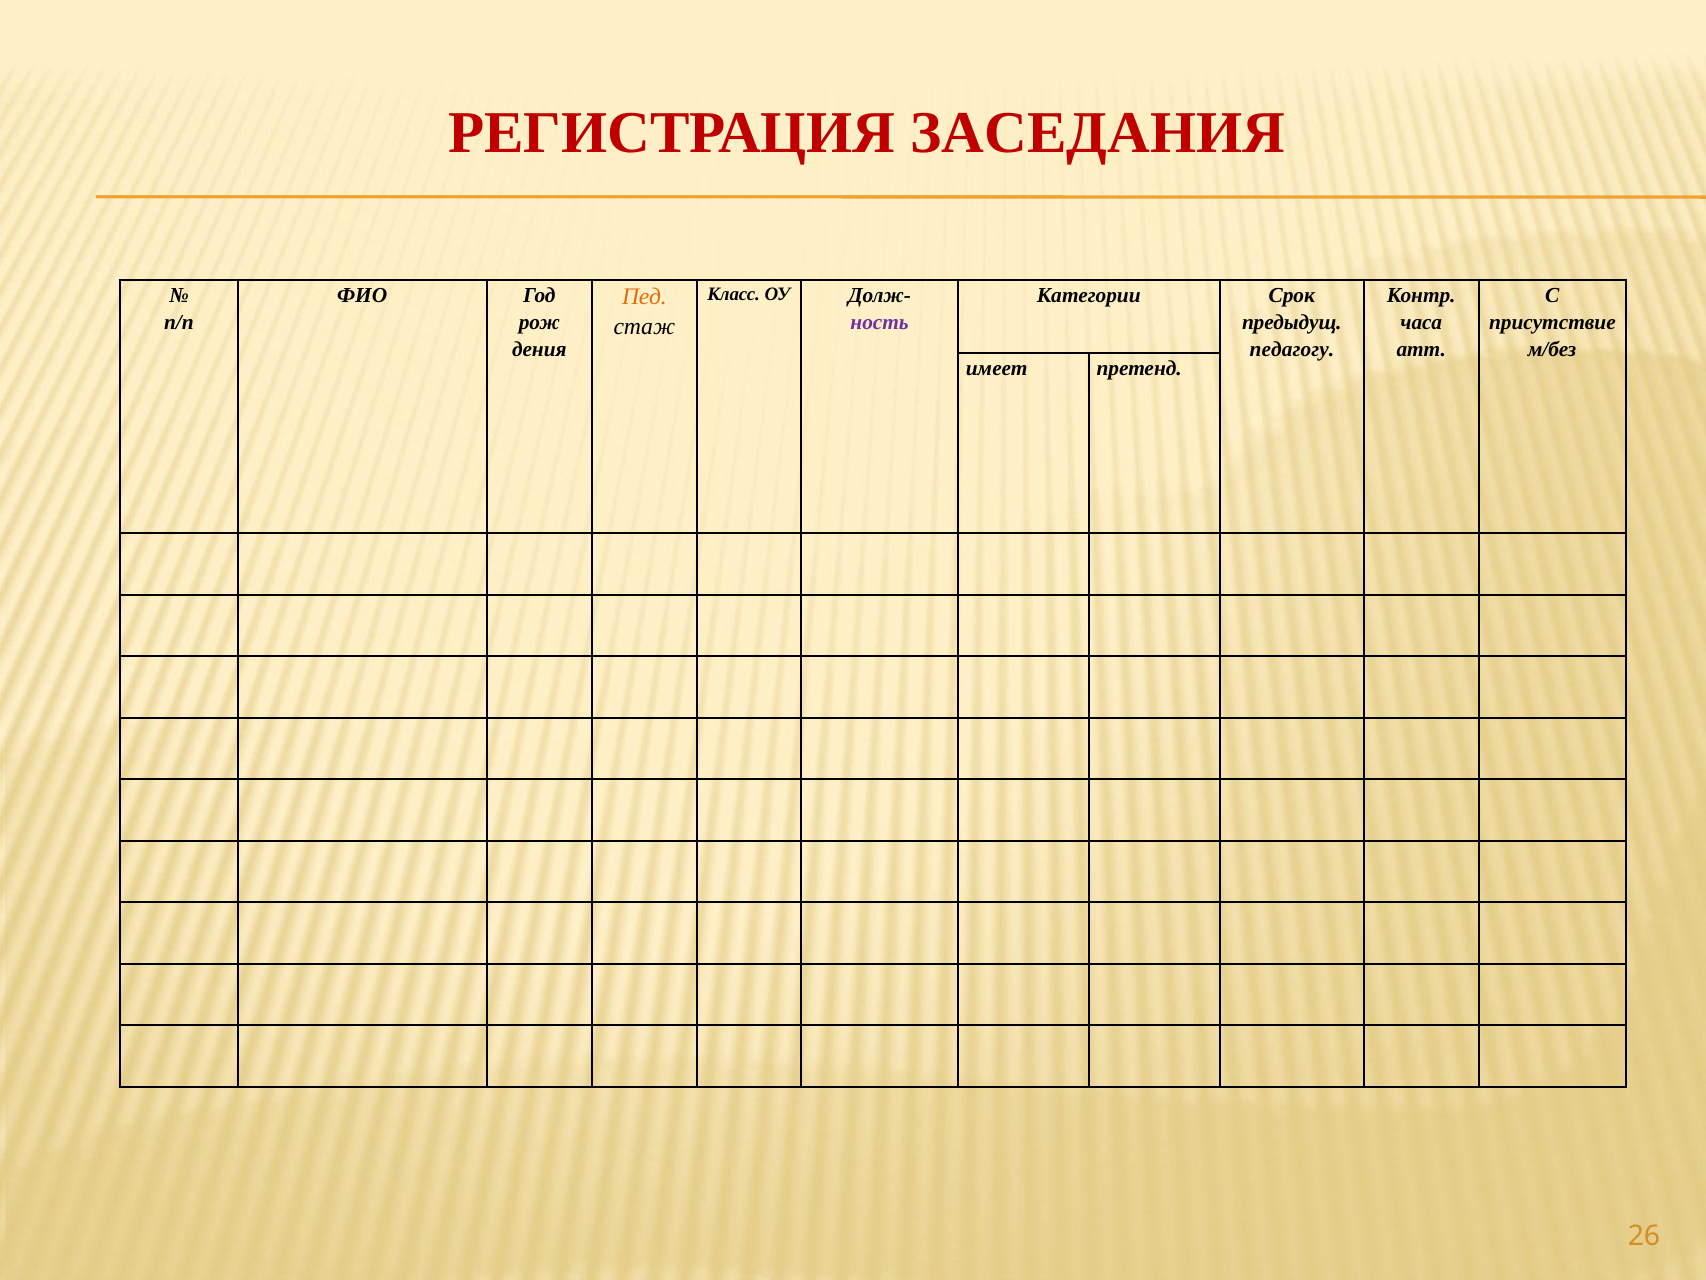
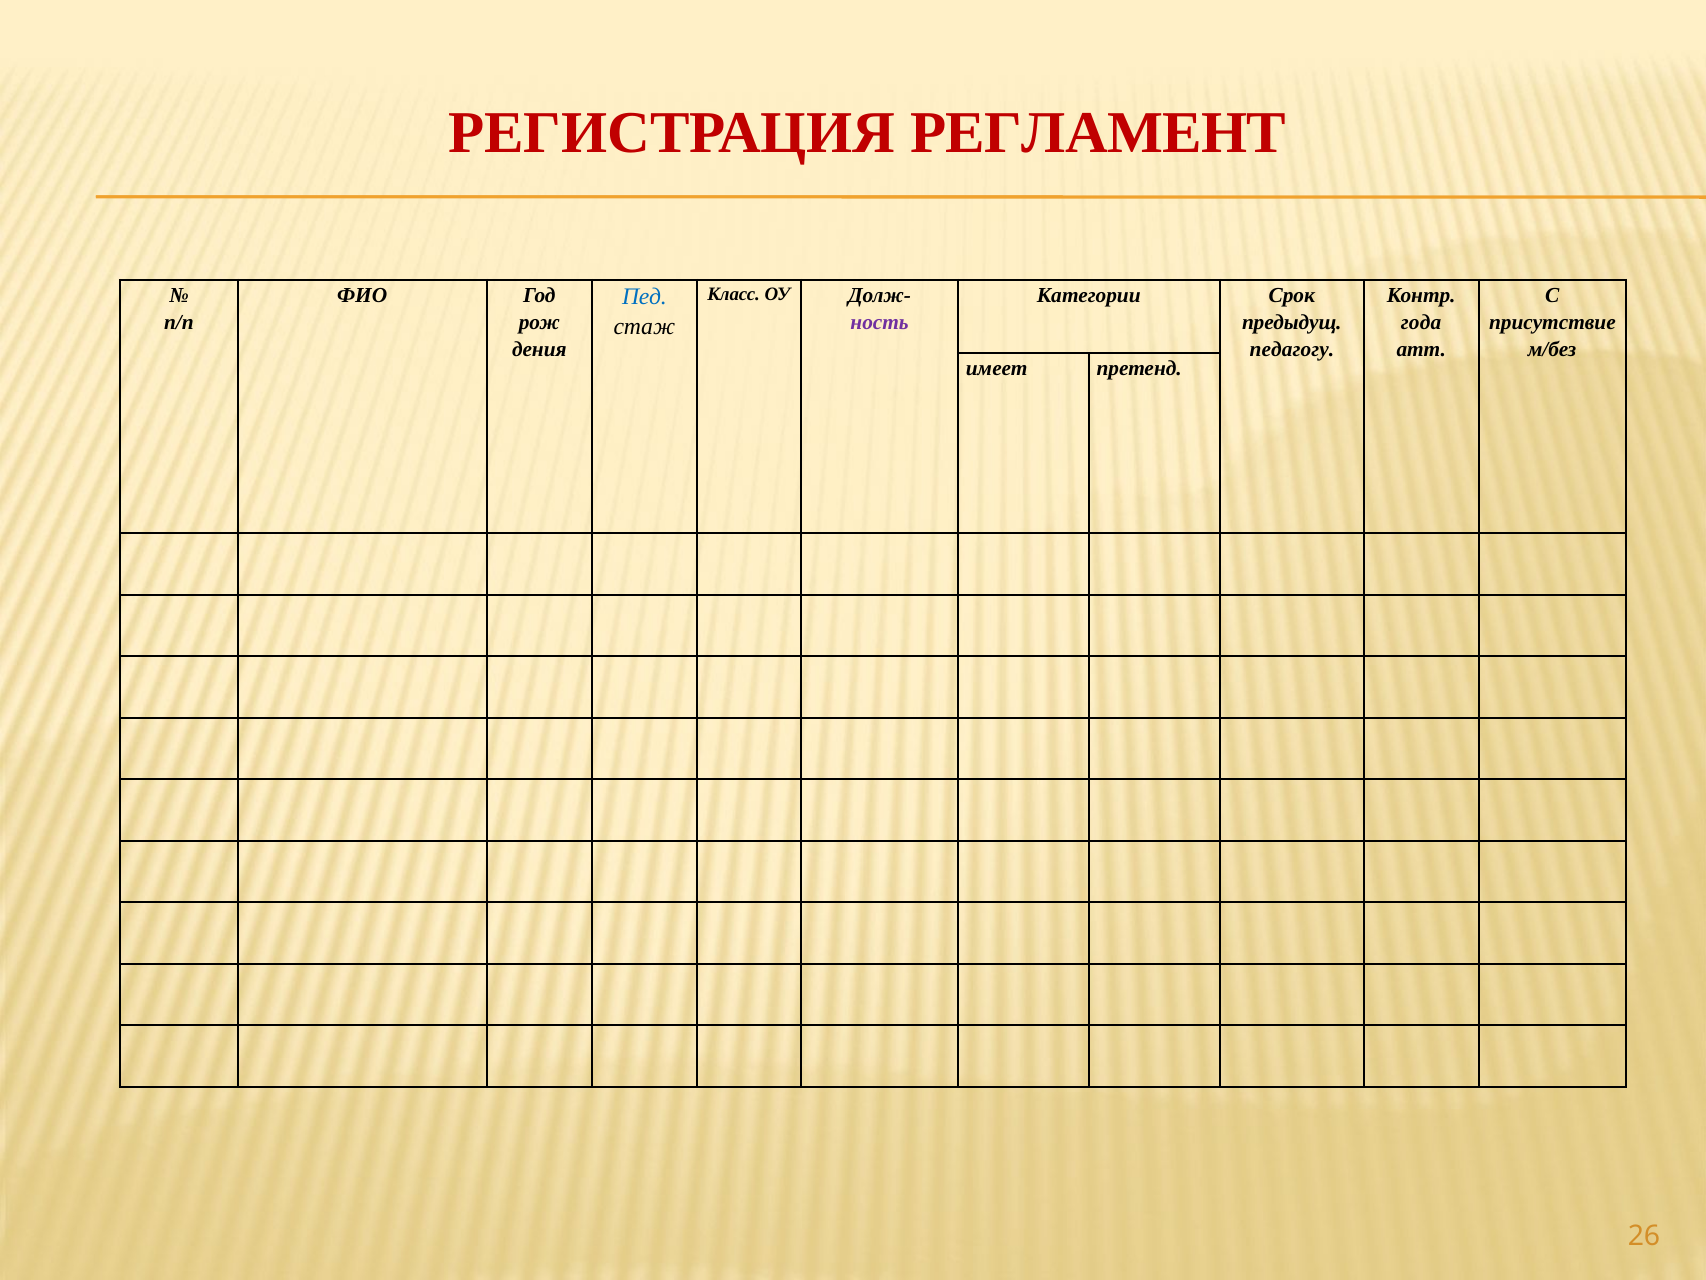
ЗАСЕДАНИЯ: ЗАСЕДАНИЯ -> РЕГЛАМЕНТ (1098, 133)
Пед colour: orange -> blue (644, 297)
часа: часа -> года (1421, 323)
